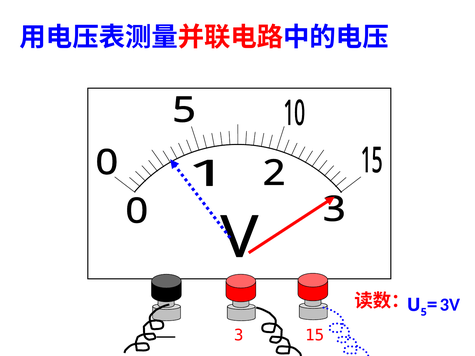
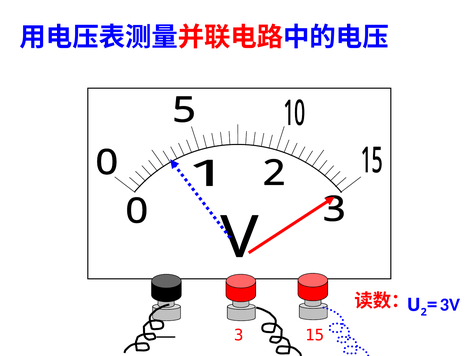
5: 5 -> 2 (424, 312)
